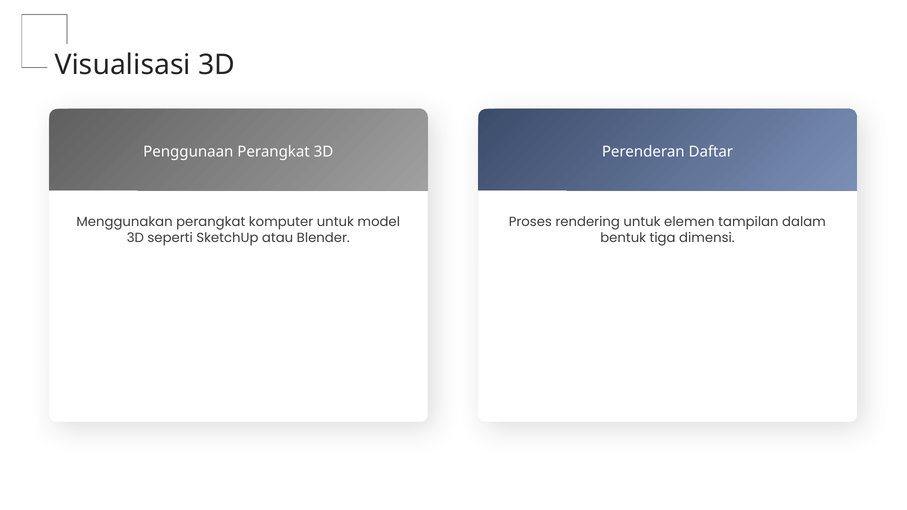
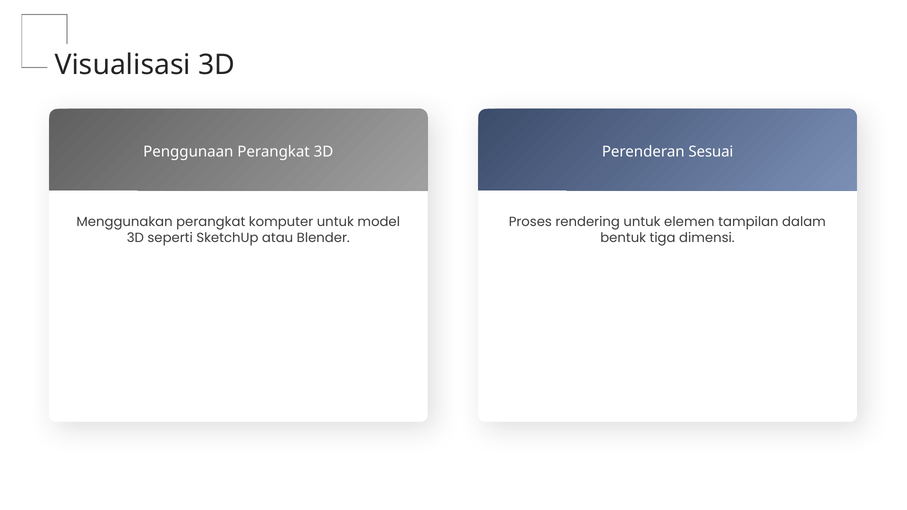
Daftar: Daftar -> Sesuai (711, 152)
